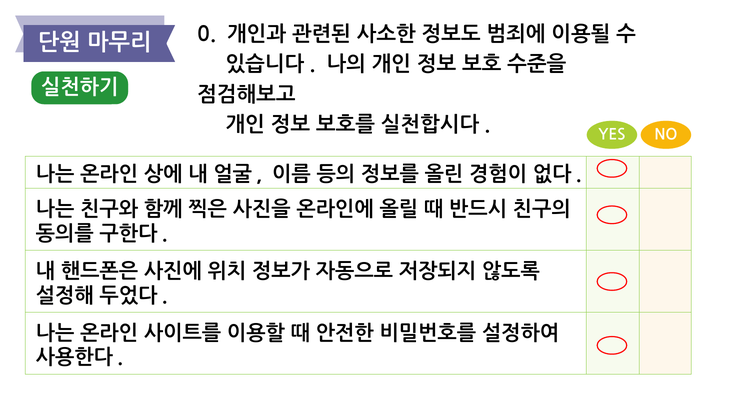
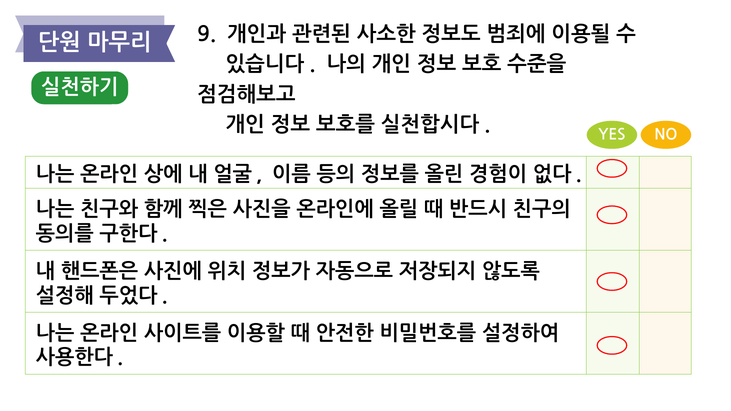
0: 0 -> 9 (207, 34)
